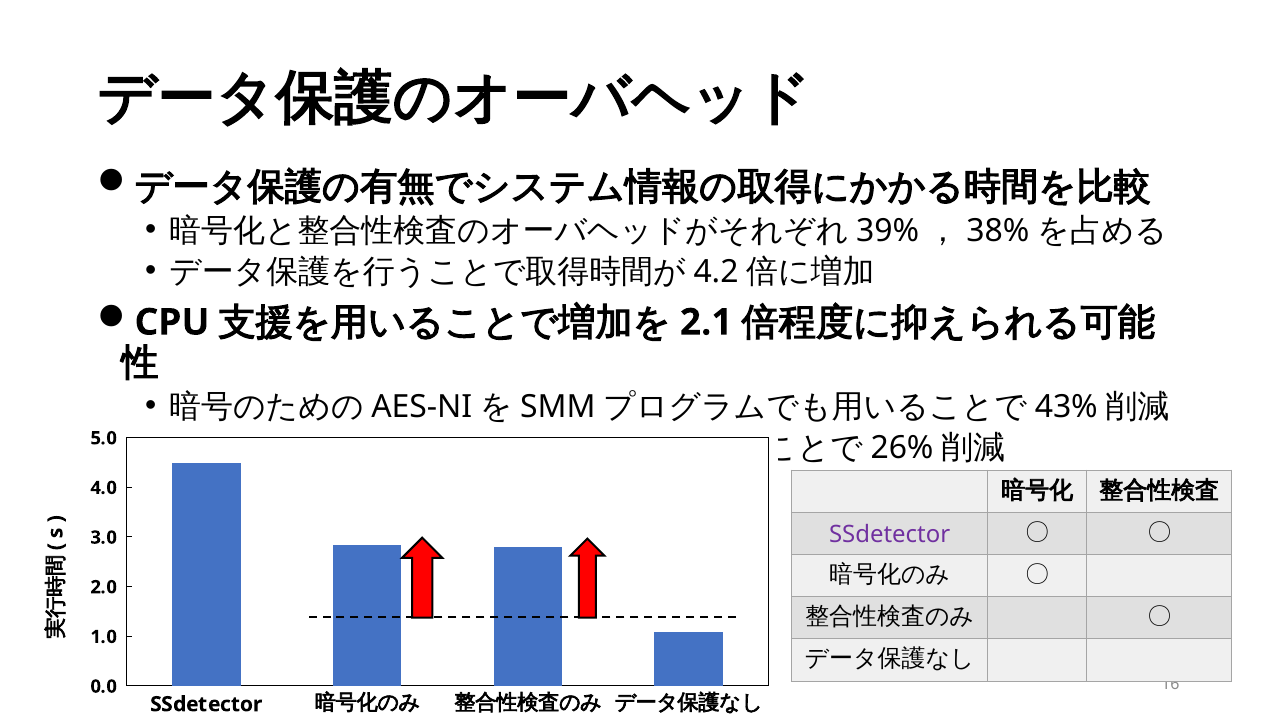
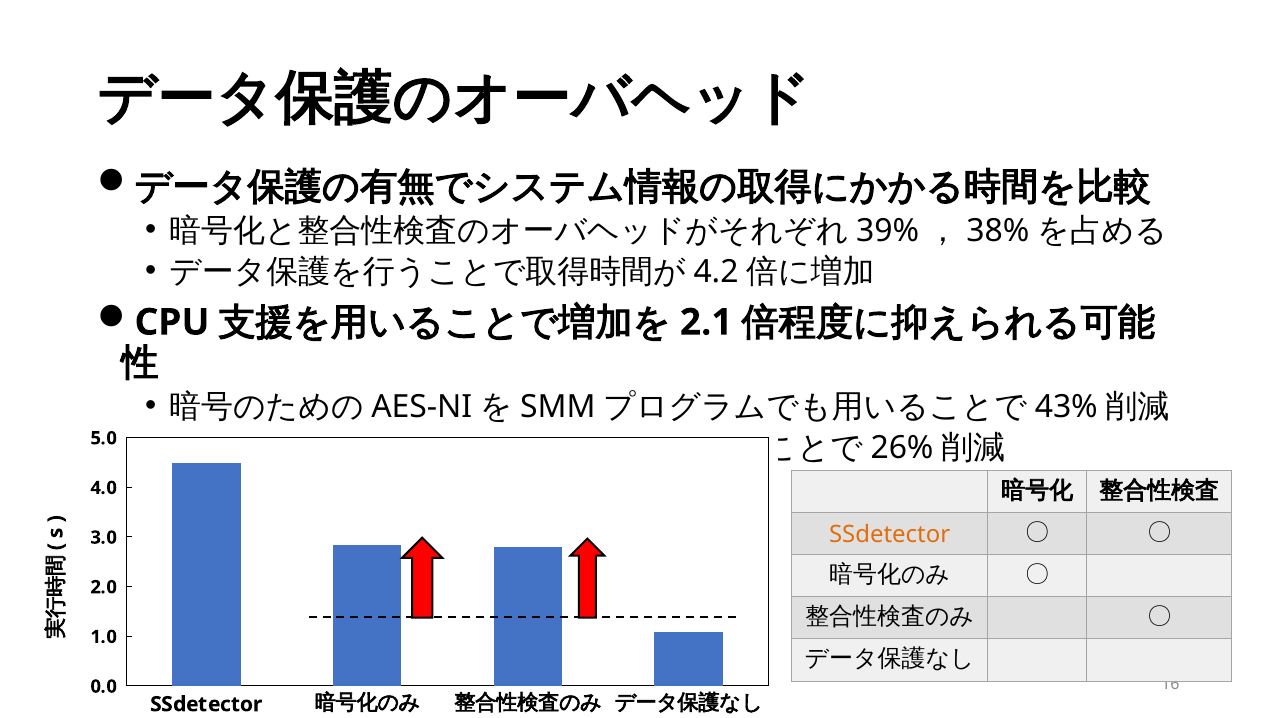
SSdetector colour: purple -> orange (890, 535)
